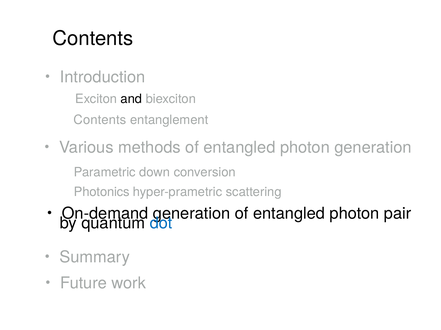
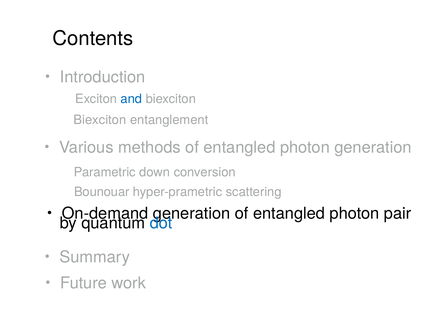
and colour: black -> blue (131, 99)
Contents: Contents -> Biexciton (100, 120)
Photonics: Photonics -> Bounouar (102, 192)
